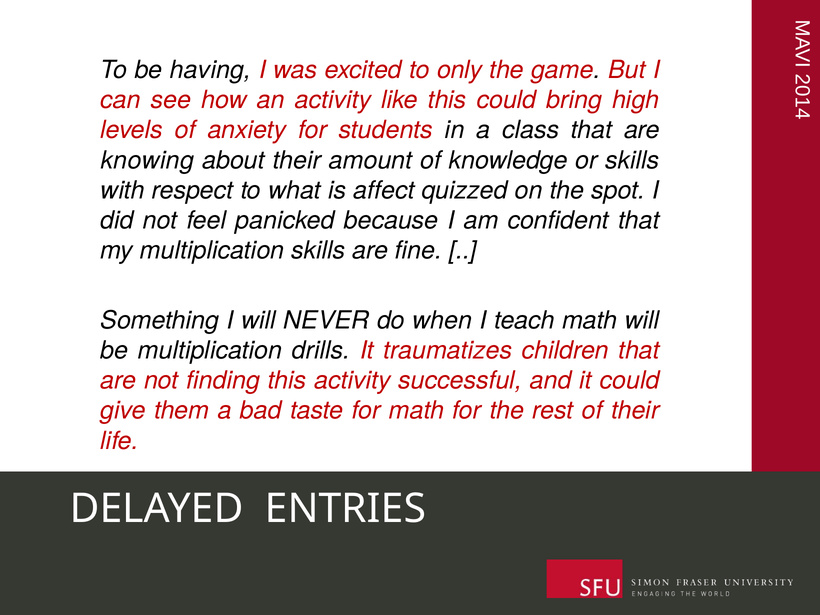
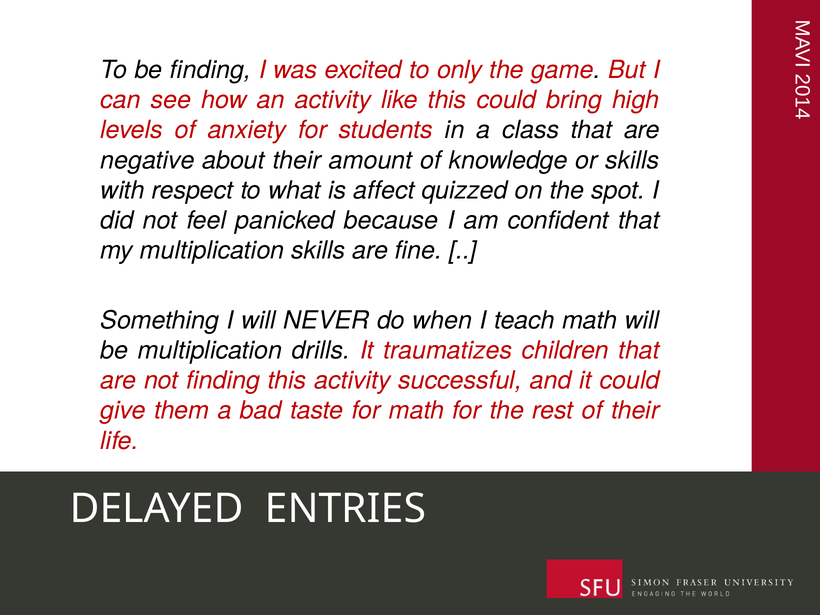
be having: having -> finding (211, 70)
knowing: knowing -> negative (148, 160)
